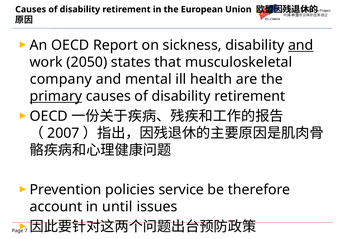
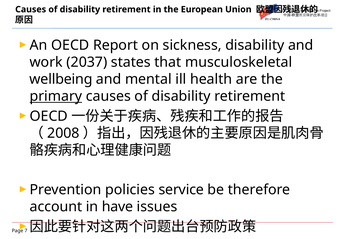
and underline: present -> none (301, 45)
2050: 2050 -> 2037 (87, 62)
company: company -> wellbeing (61, 79)
2007: 2007 -> 2008 (63, 133)
until: until -> have (117, 207)
